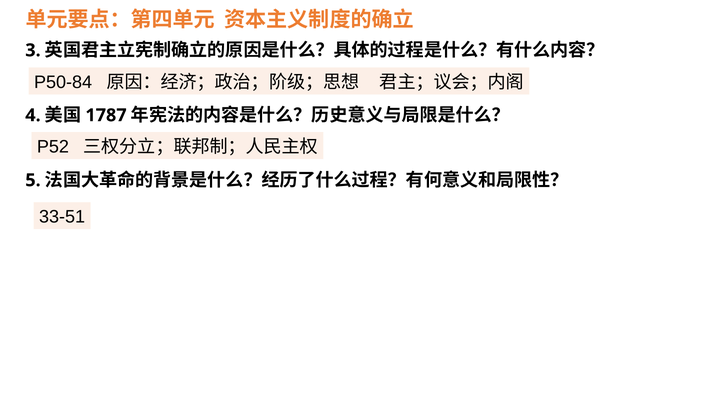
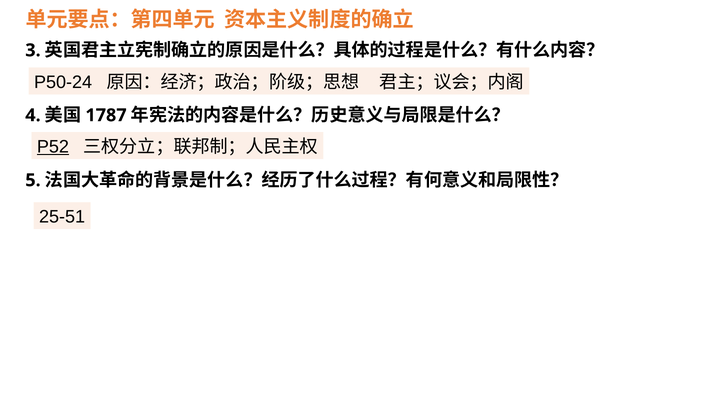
P50-84: P50-84 -> P50-24 (63, 82)
P52 underline: none -> present (53, 147)
33-51: 33-51 -> 25-51 (62, 217)
